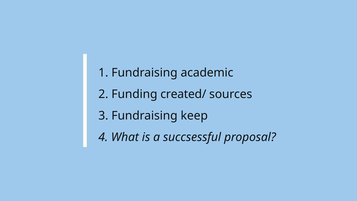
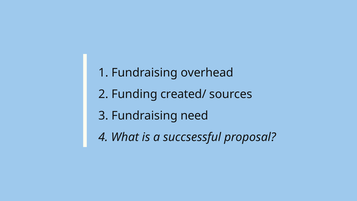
academic: academic -> overhead (207, 73)
keep: keep -> need (194, 116)
